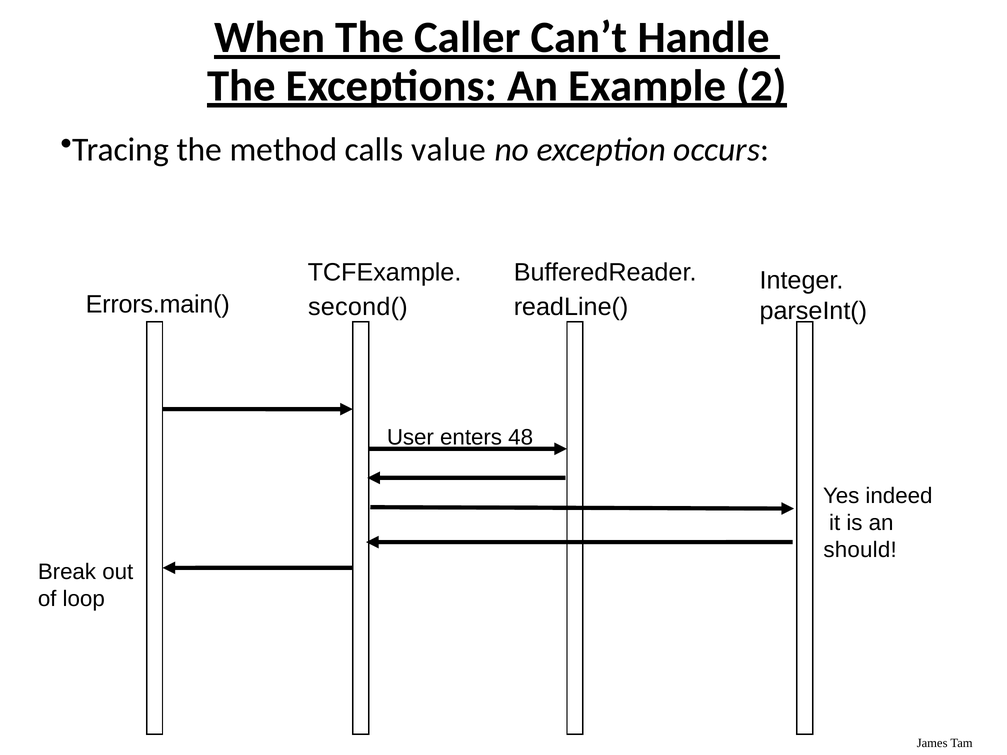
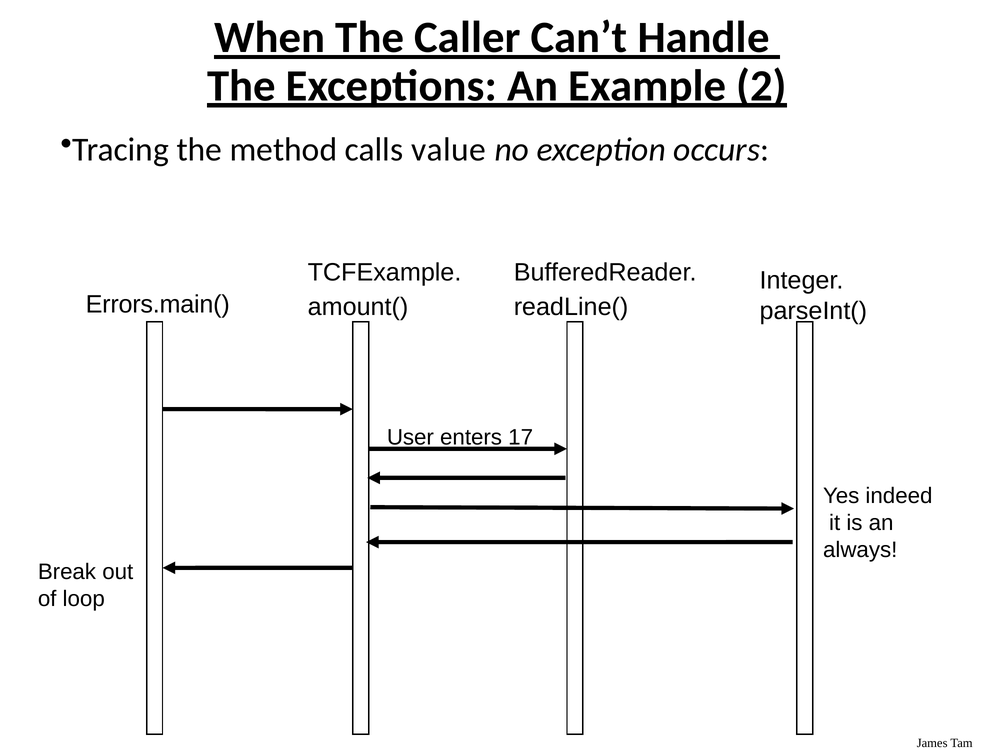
second(: second( -> amount( (358, 307)
48: 48 -> 17 (521, 437)
should: should -> always (860, 550)
